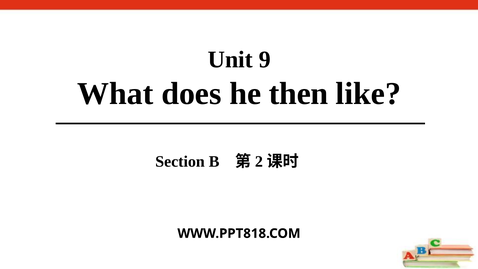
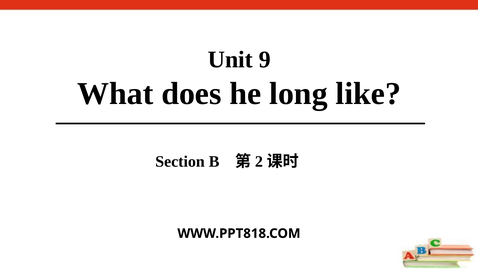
then: then -> long (298, 94)
